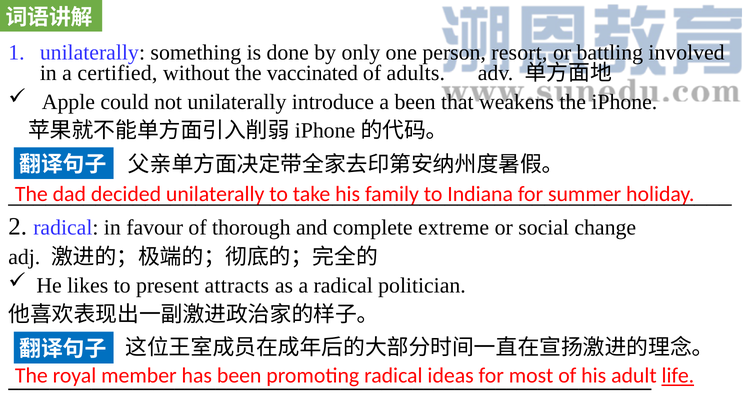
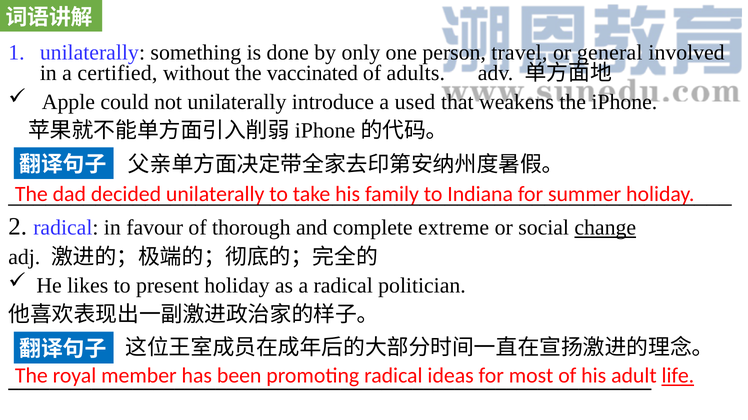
resort: resort -> travel (519, 52)
battling: battling -> general (610, 52)
a been: been -> used (415, 102)
change underline: none -> present (605, 228)
present attracts: attracts -> holiday (237, 286)
